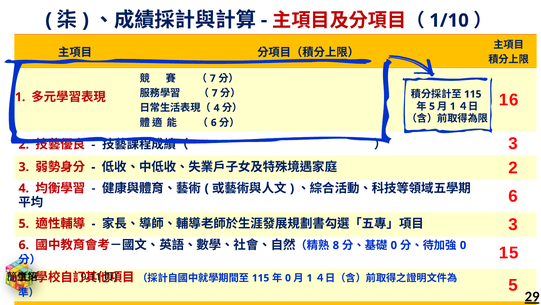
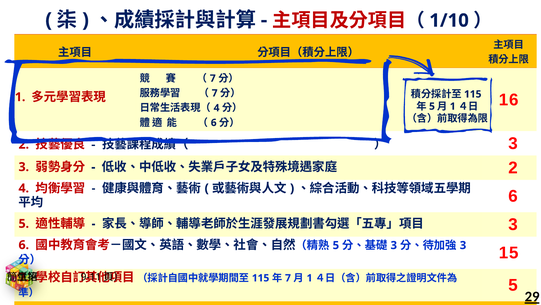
8: 8 -> 5 (336, 245)
0: 0 -> 3 (394, 245)
0: 0 -> 3 (463, 245)
0: 0 -> 7 (288, 277)
